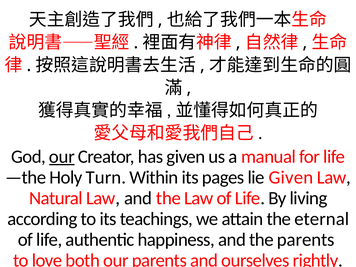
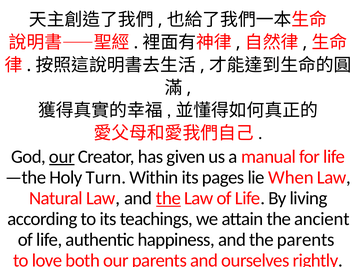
lie Given: Given -> When (291, 177)
the underline: none -> present (169, 198)
eternal: eternal -> ancient (322, 219)
